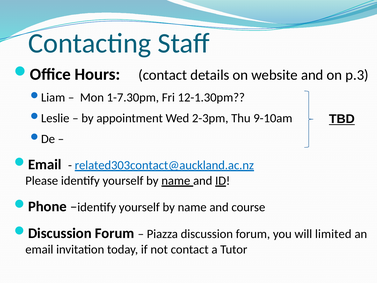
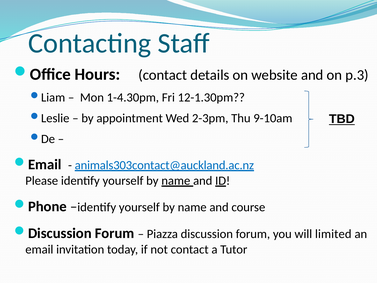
1-7.30pm: 1-7.30pm -> 1-4.30pm (133, 97)
related303contact@auckland.ac.nz: related303contact@auckland.ac.nz -> animals303contact@auckland.ac.nz (164, 165)
